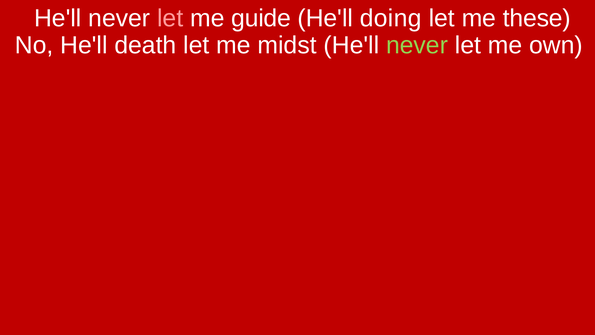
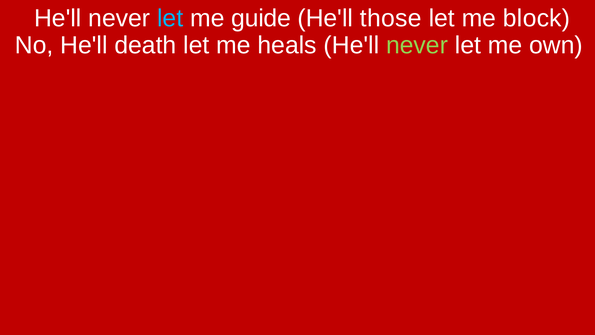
let colour: pink -> light blue (170, 18)
doing: doing -> those (391, 18)
these: these -> block (537, 18)
midst: midst -> heals (287, 45)
